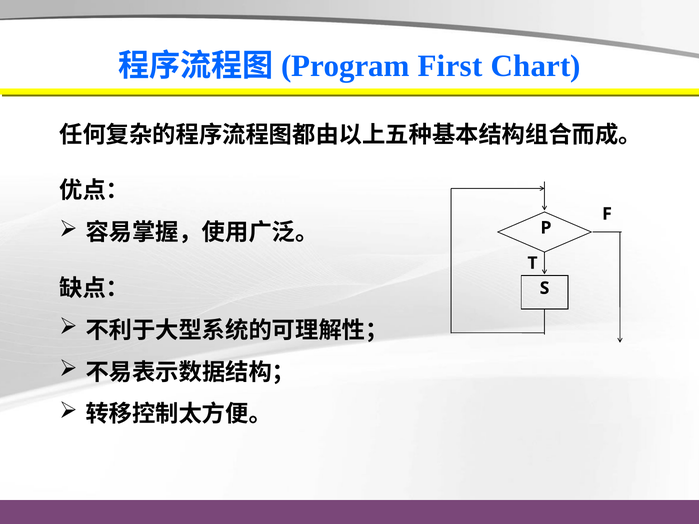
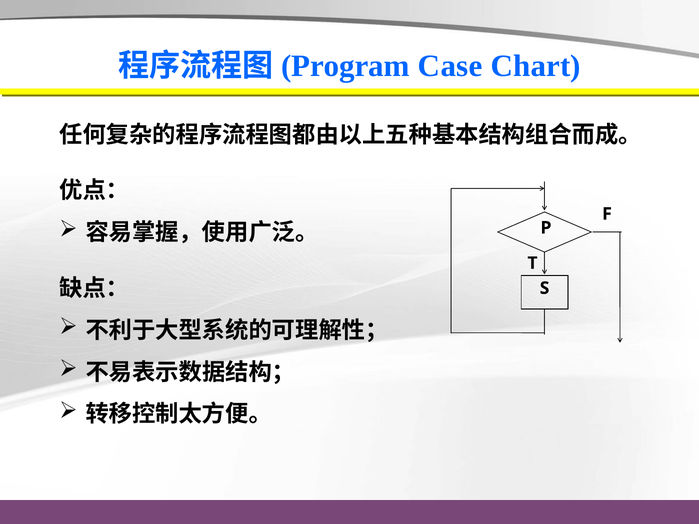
First: First -> Case (450, 66)
